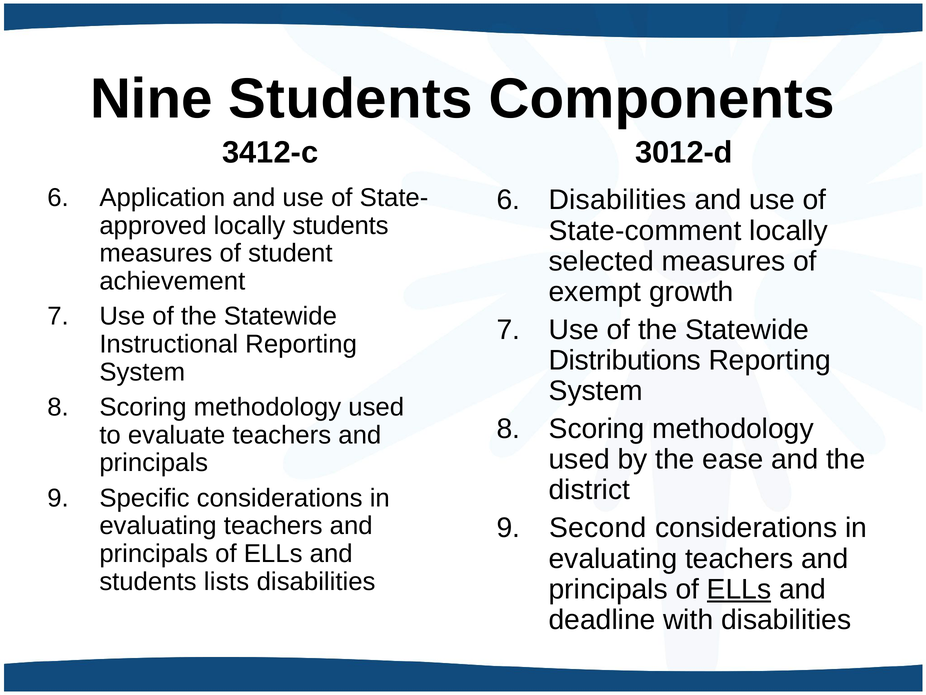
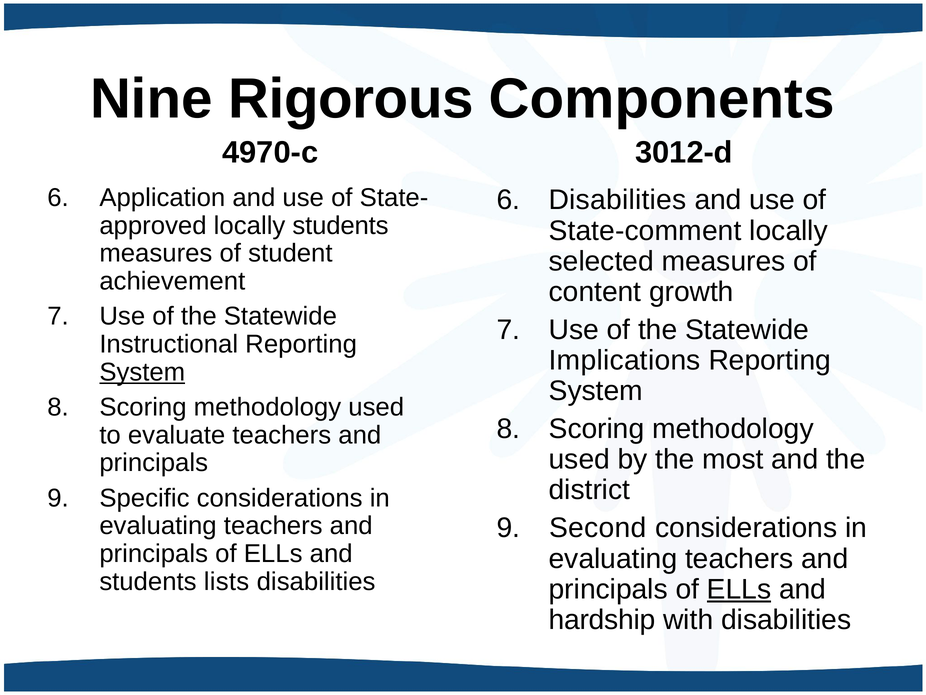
Nine Students: Students -> Rigorous (351, 99)
3412-c: 3412-c -> 4970-c (270, 152)
exempt: exempt -> content (595, 292)
Distributions: Distributions -> Implications (625, 360)
System underline: none -> present (142, 372)
ease: ease -> most (733, 459)
deadline: deadline -> hardship (602, 619)
